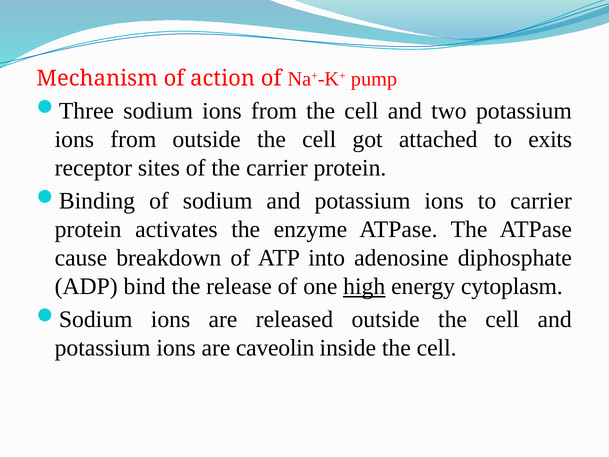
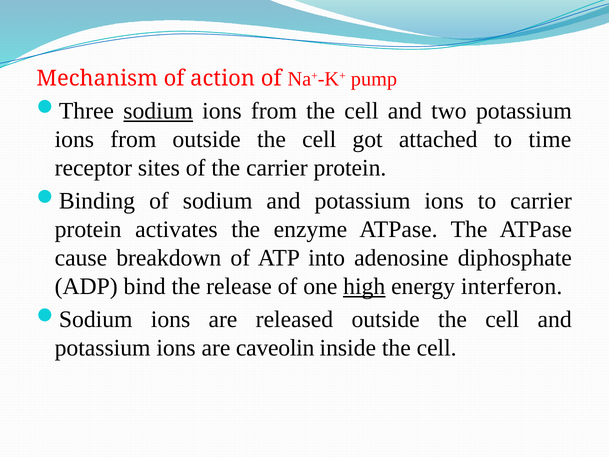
sodium underline: none -> present (158, 111)
exits: exits -> time (550, 139)
cytoplasm: cytoplasm -> interferon (512, 286)
